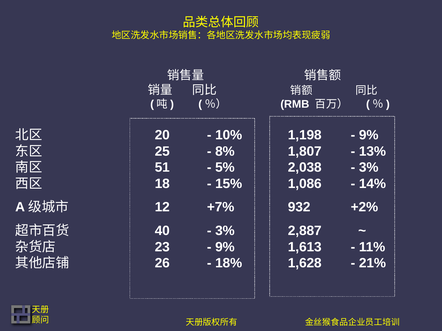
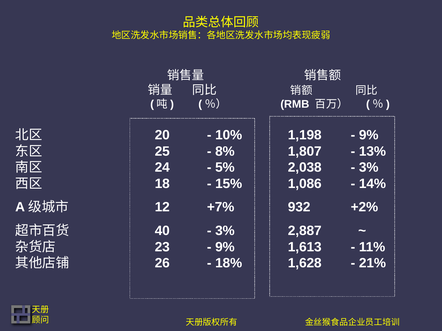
51: 51 -> 24 (162, 168)
